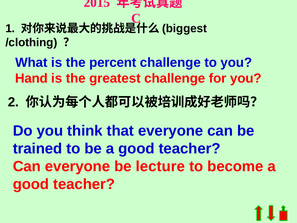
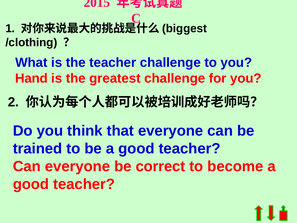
the percent: percent -> teacher (113, 62)
lecture: lecture -> correct (160, 166)
